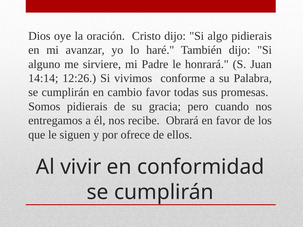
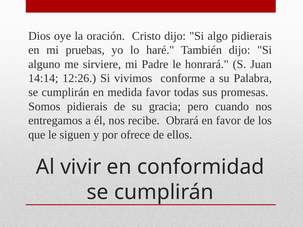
avanzar: avanzar -> pruebas (85, 50)
cambio: cambio -> medida (125, 92)
